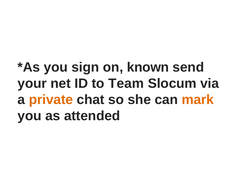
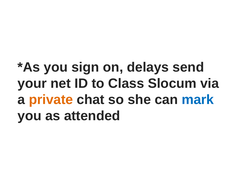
known: known -> delays (148, 67)
Team: Team -> Class (126, 84)
mark colour: orange -> blue (198, 100)
